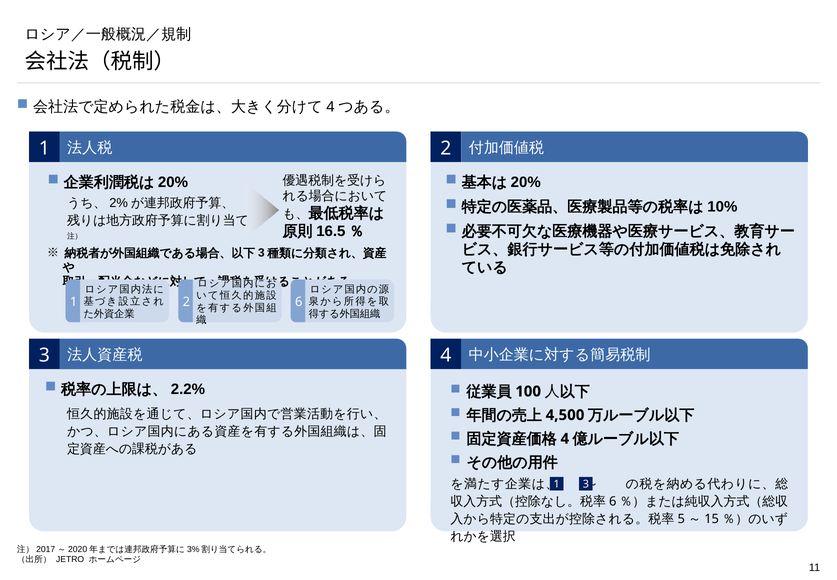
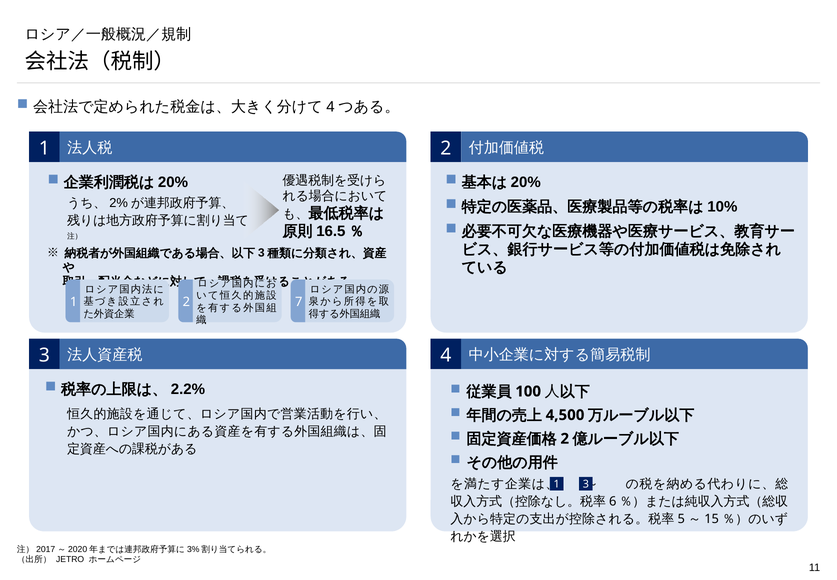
6: 6 -> 7 (299, 302)
4: 4 -> 2 (565, 438)
